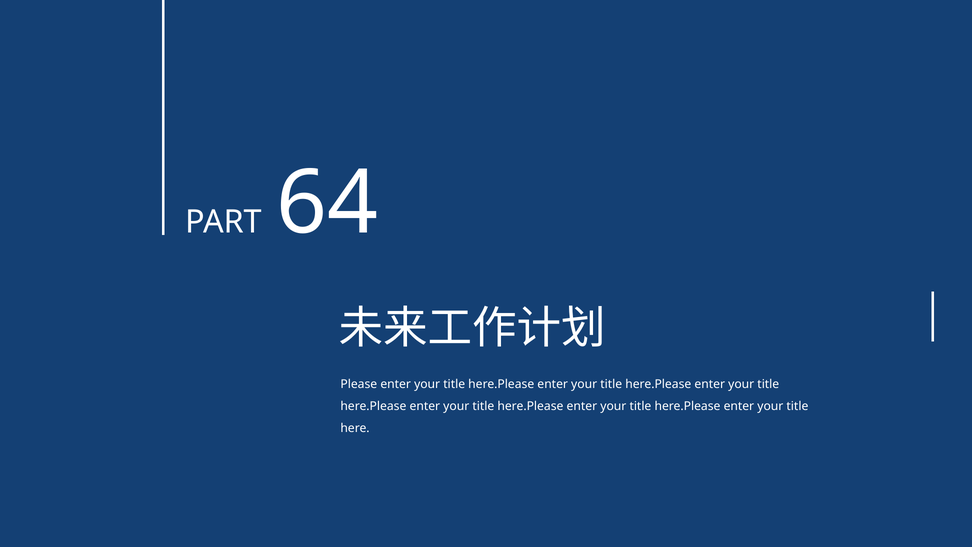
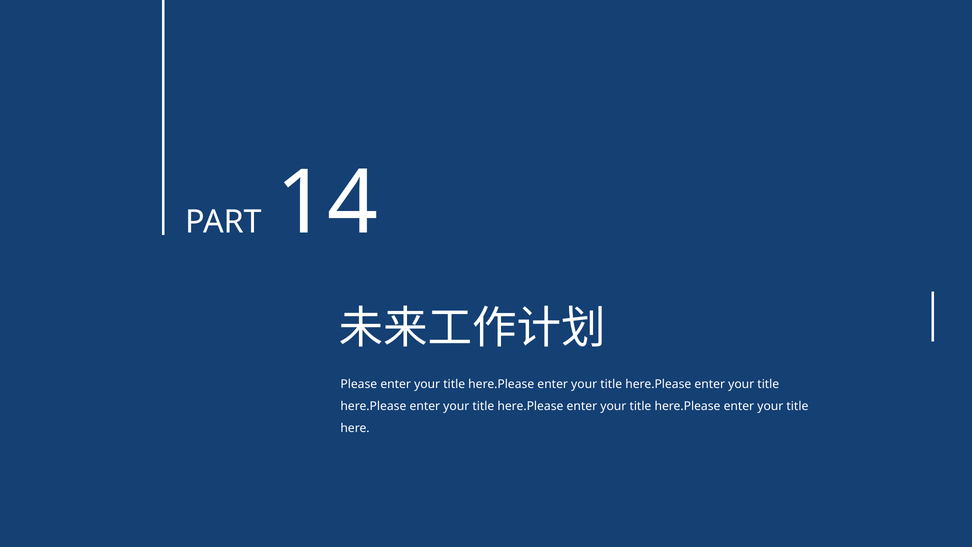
64: 64 -> 14 (327, 203)
